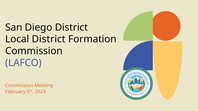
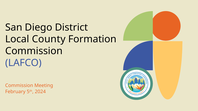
Local District: District -> County (49, 39)
